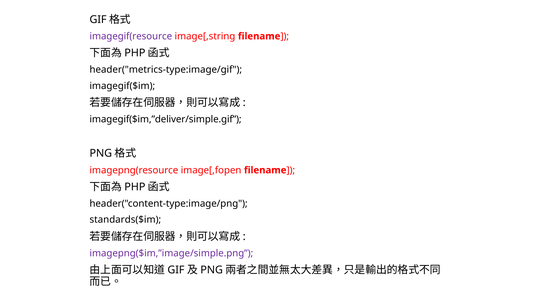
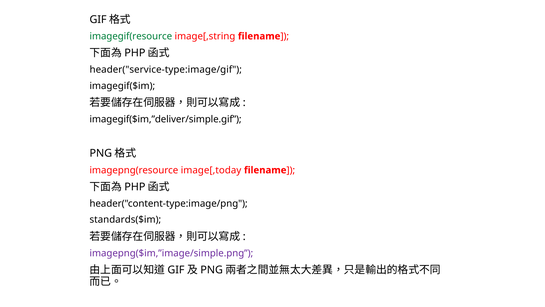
imagegif(resource colour: purple -> green (131, 36)
header("metrics-type:image/gif: header("metrics-type:image/gif -> header("service-type:image/gif (166, 70)
image[,fopen: image[,fopen -> image[,today (211, 170)
